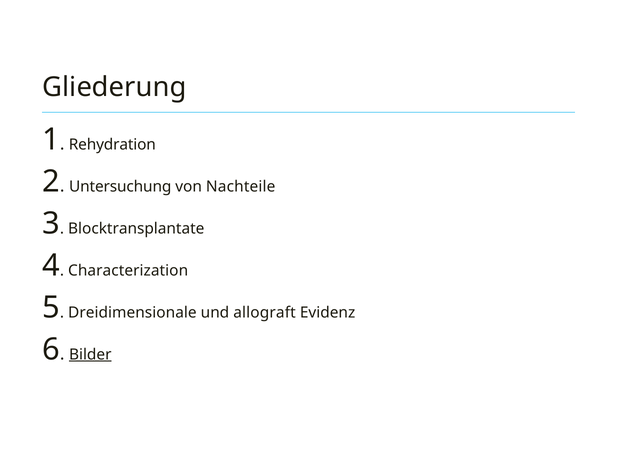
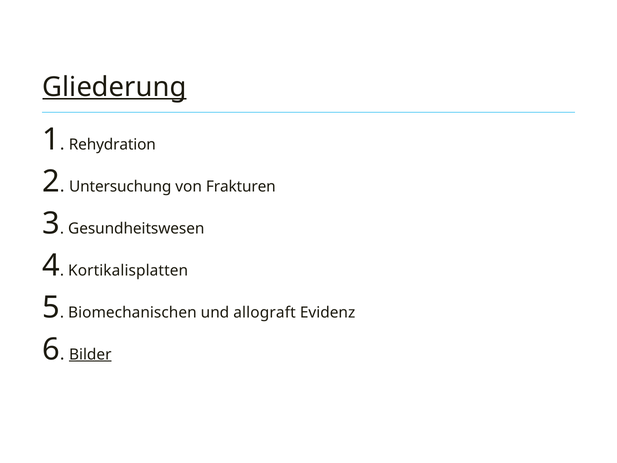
Gliederung underline: none -> present (114, 87)
Nachteile: Nachteile -> Frakturen (241, 187)
Blocktransplantate: Blocktransplantate -> Gesundheitswesen (136, 229)
Characterization: Characterization -> Kortikalisplatten (128, 270)
Dreidimensionale: Dreidimensionale -> Biomechanischen (132, 312)
